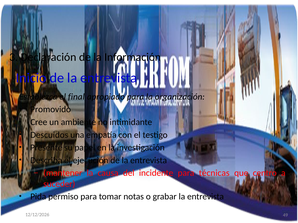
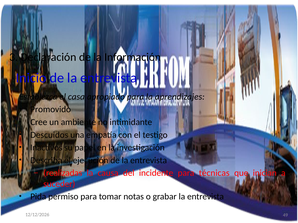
final: final -> casa (76, 97)
organización: organización -> aprendizajes (180, 97)
Presente: Presente -> Inactivos (46, 148)
mantener: mantener -> realizadas (63, 173)
centro: centro -> inician (265, 173)
